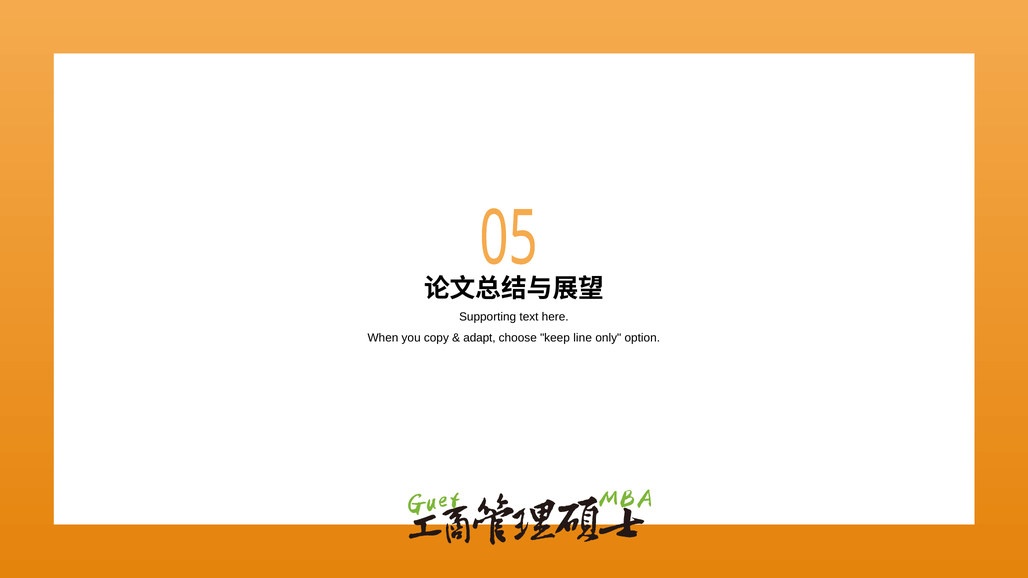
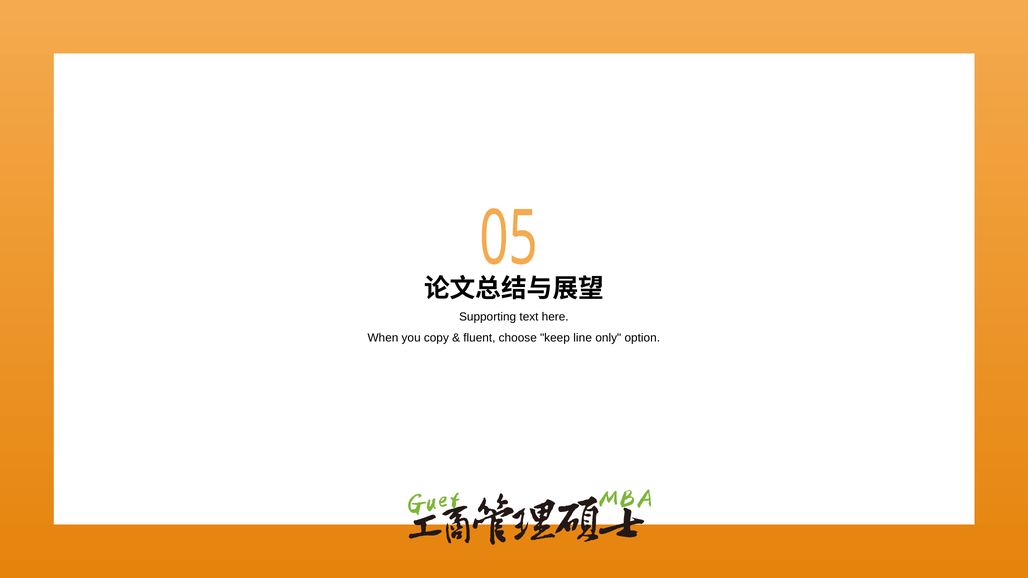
adapt: adapt -> fluent (479, 338)
